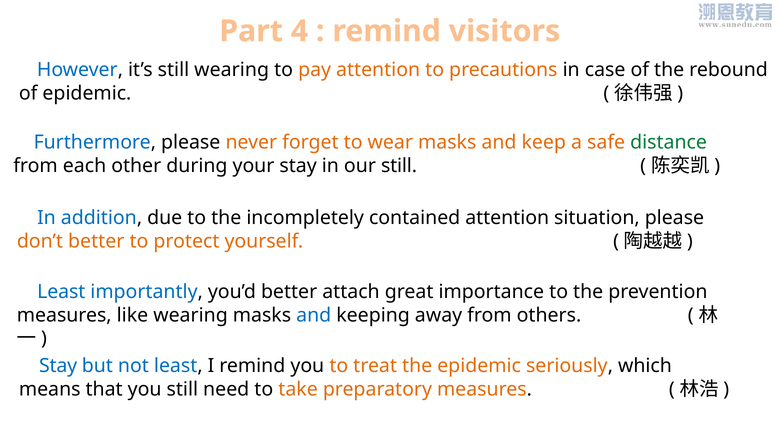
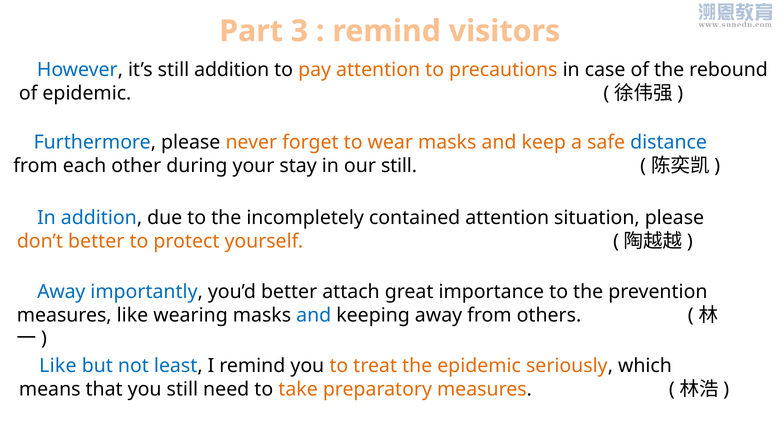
4: 4 -> 3 (299, 31)
still wearing: wearing -> addition (232, 70)
distance colour: green -> blue (669, 142)
Least: Least -> Away (61, 292)
Stay: Stay -> Like (58, 366)
